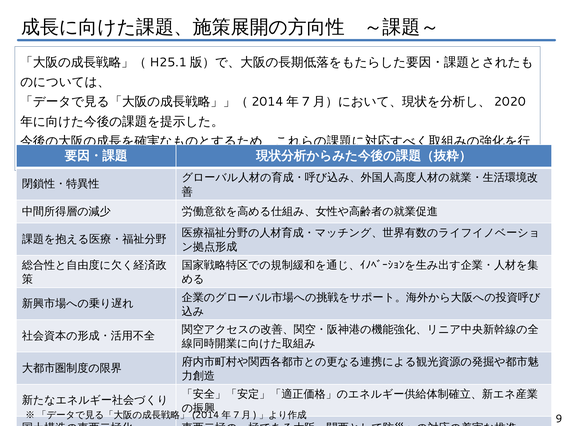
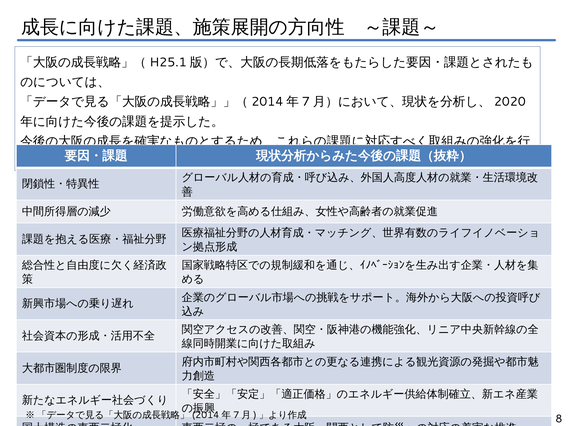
9: 9 -> 8 (559, 419)
